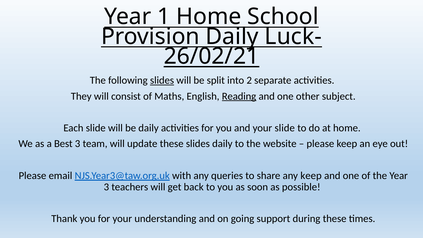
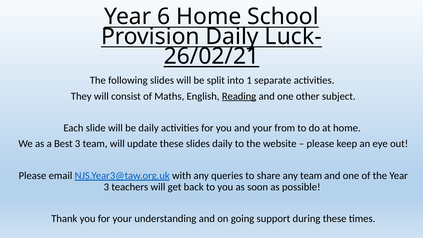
1: 1 -> 6 (164, 17)
slides underline: present -> none (162, 80)
2: 2 -> 1 (249, 80)
your slide: slide -> from (285, 128)
any keep: keep -> team (311, 176)
